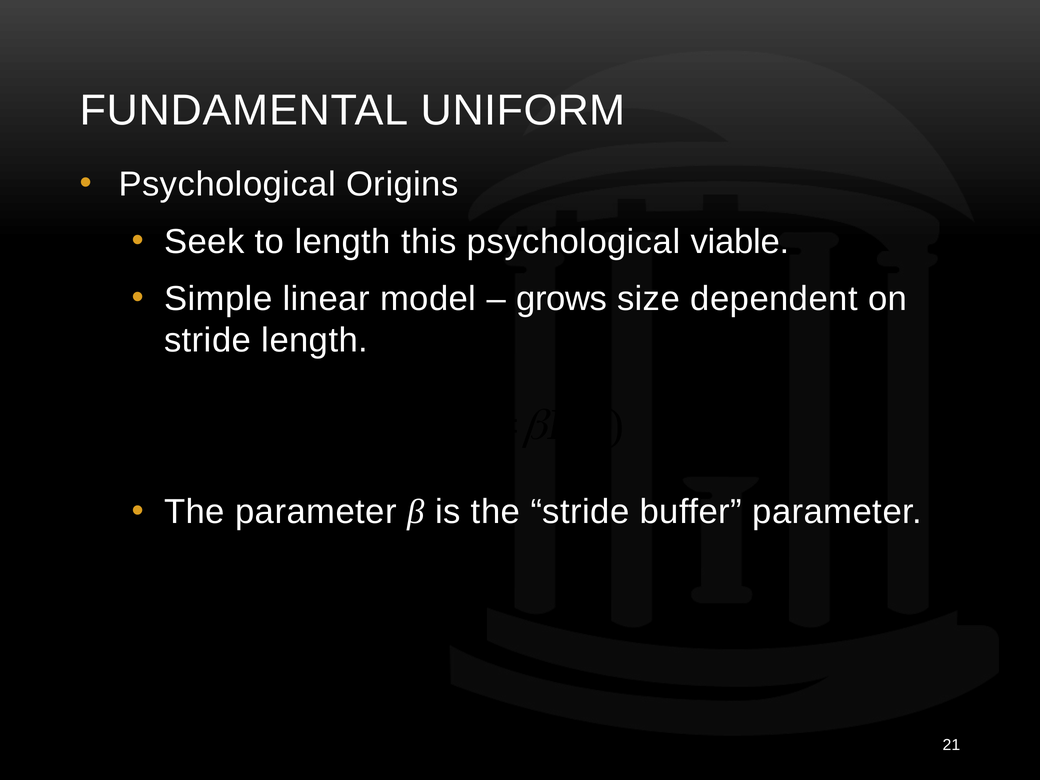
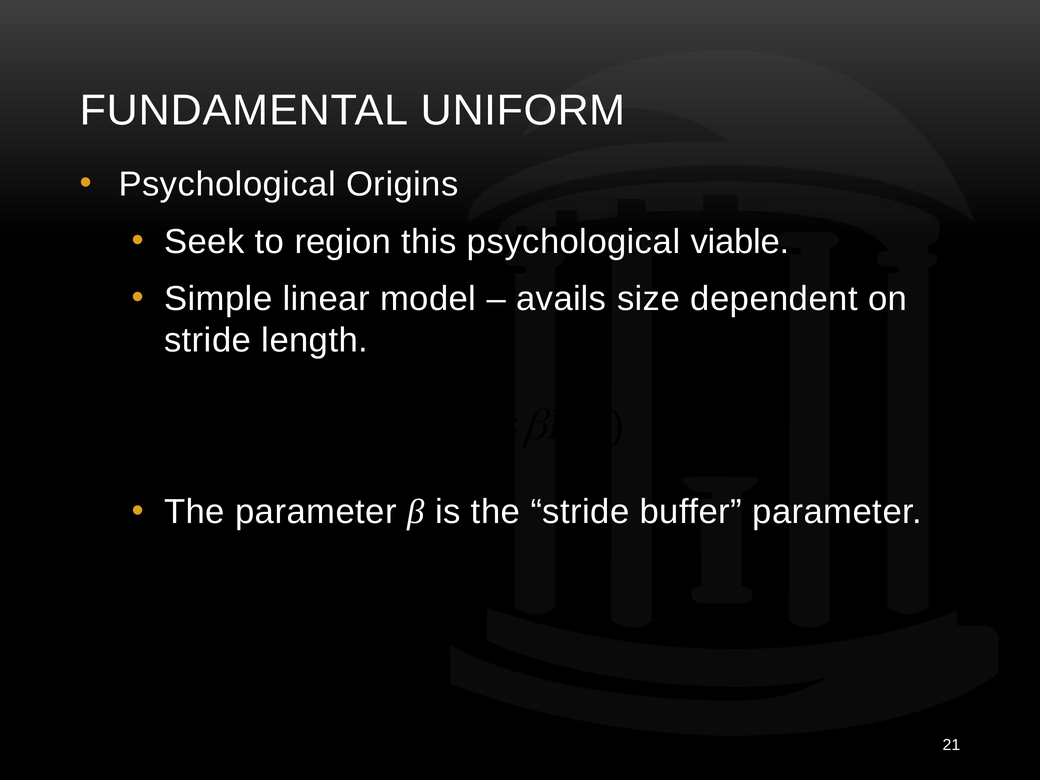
to length: length -> region (343, 242)
grows: grows -> avails (561, 299)
